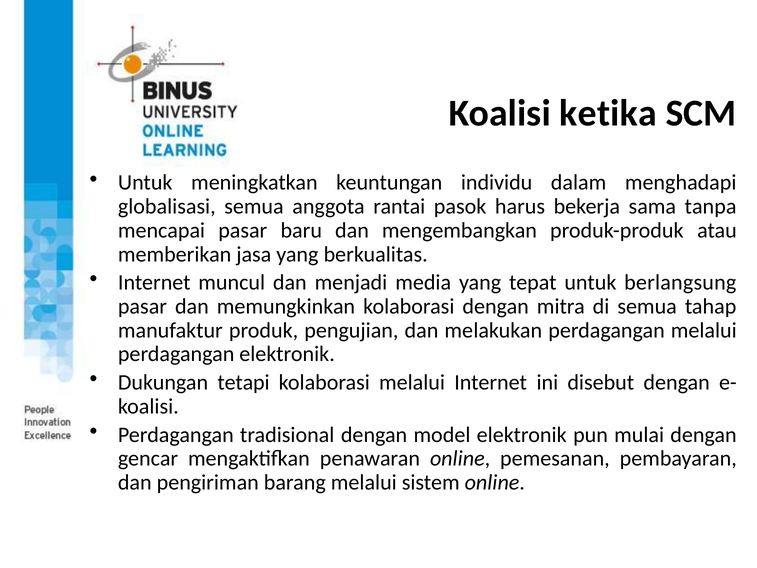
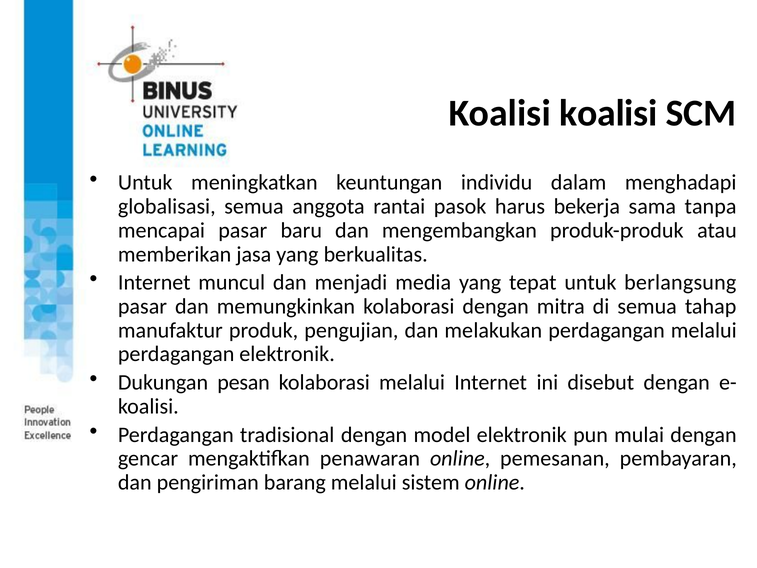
Koalisi ketika: ketika -> koalisi (608, 113)
tetapi: tetapi -> pesan (244, 382)
